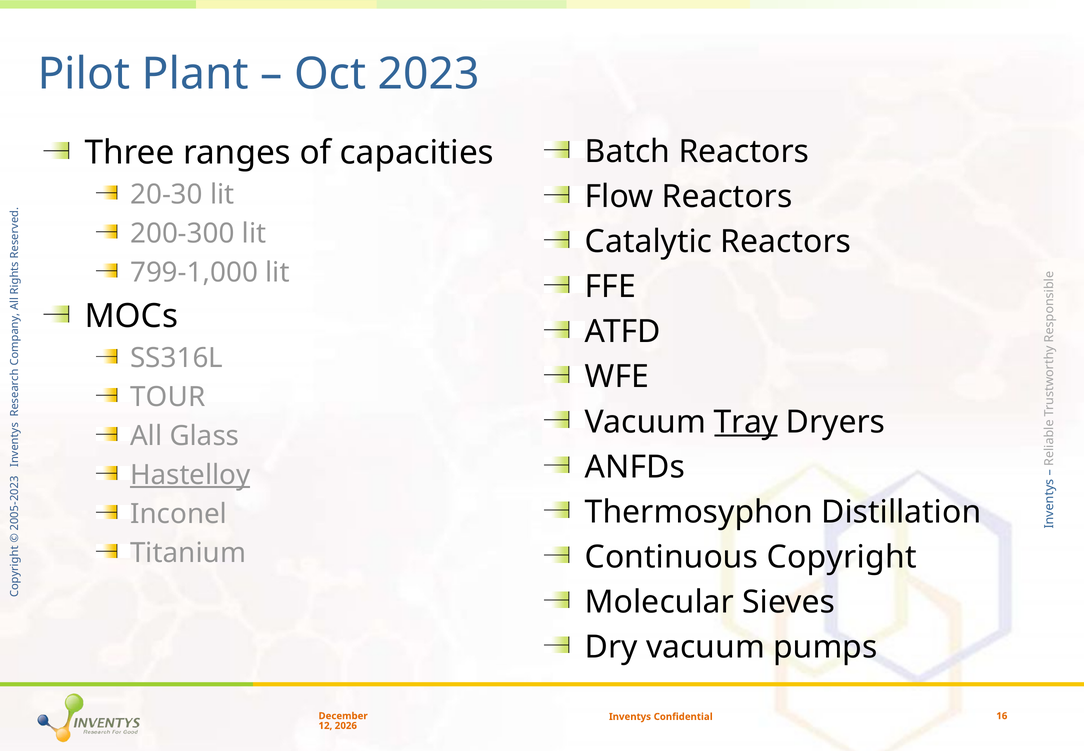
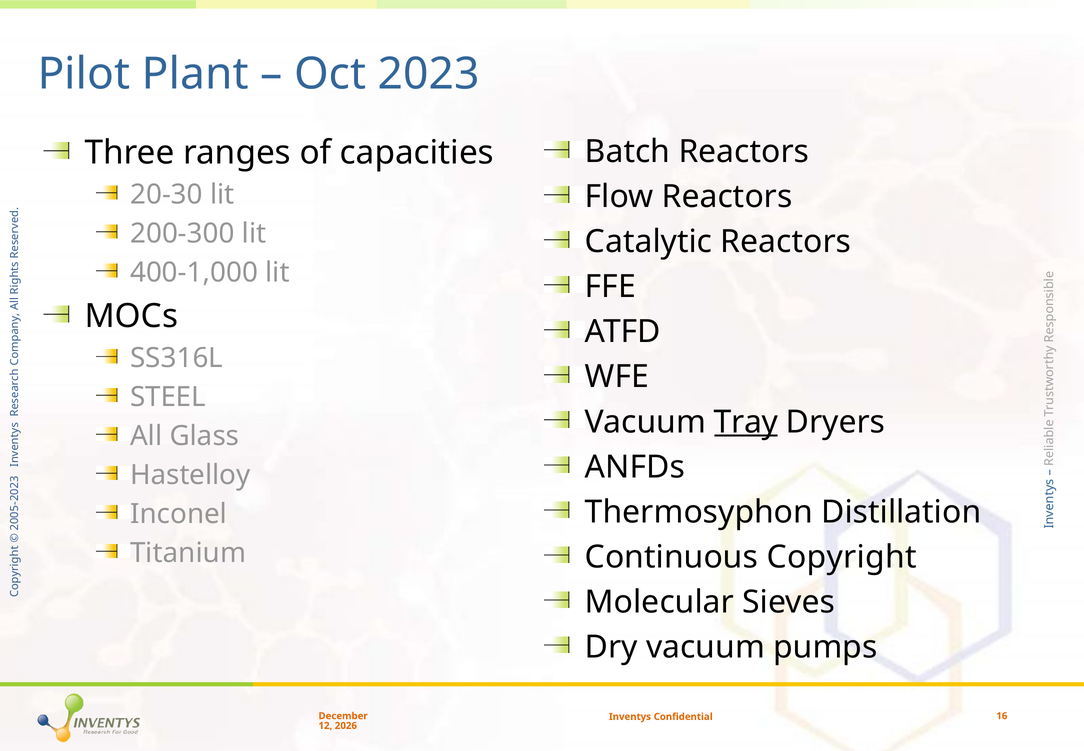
799-1,000: 799-1,000 -> 400-1,000 (194, 272)
TOUR: TOUR -> STEEL (168, 397)
Hastelloy underline: present -> none (190, 475)
